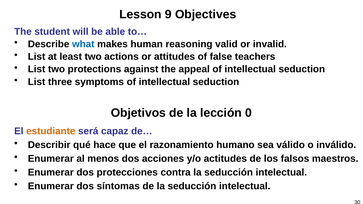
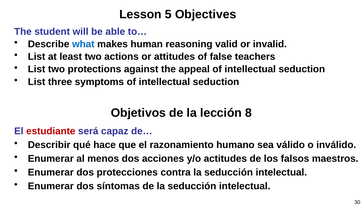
9: 9 -> 5 (168, 14)
0: 0 -> 8 (249, 113)
estudiante colour: orange -> red (51, 131)
